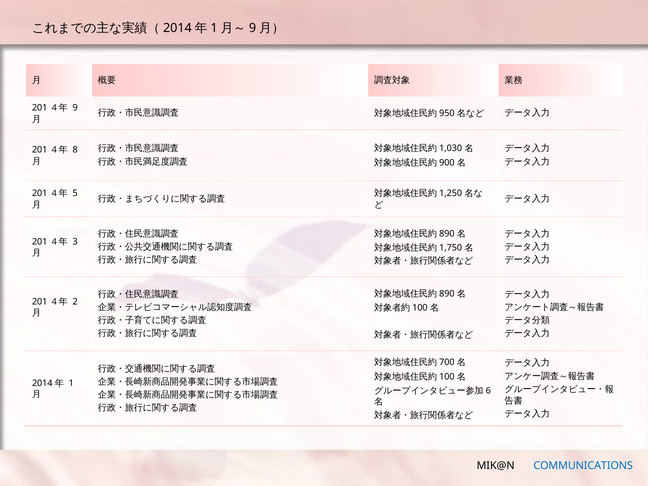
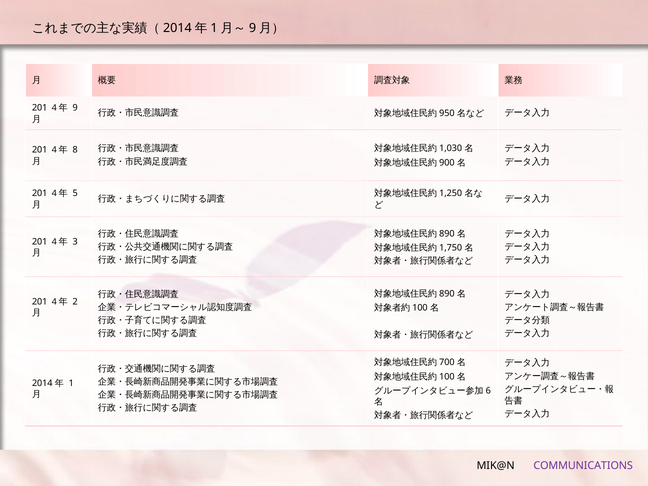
COMMUNICATIONS colour: blue -> purple (583, 466)
